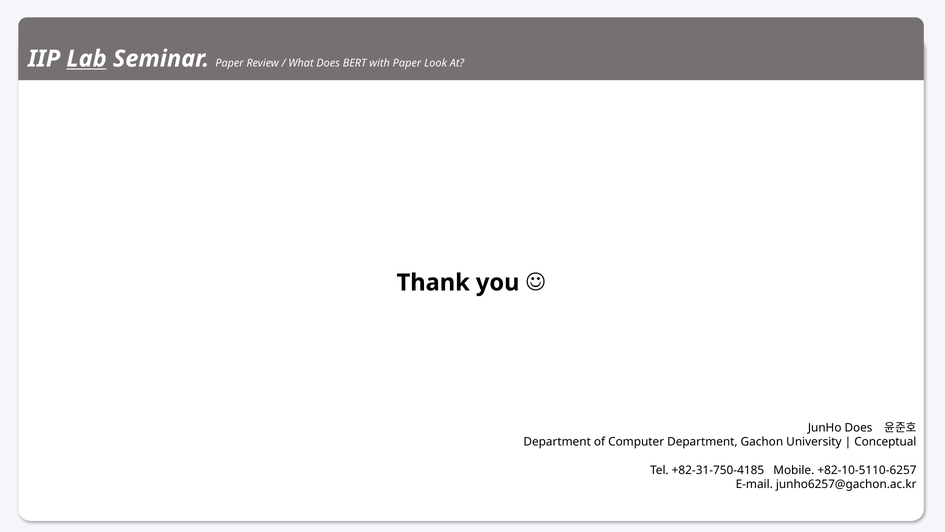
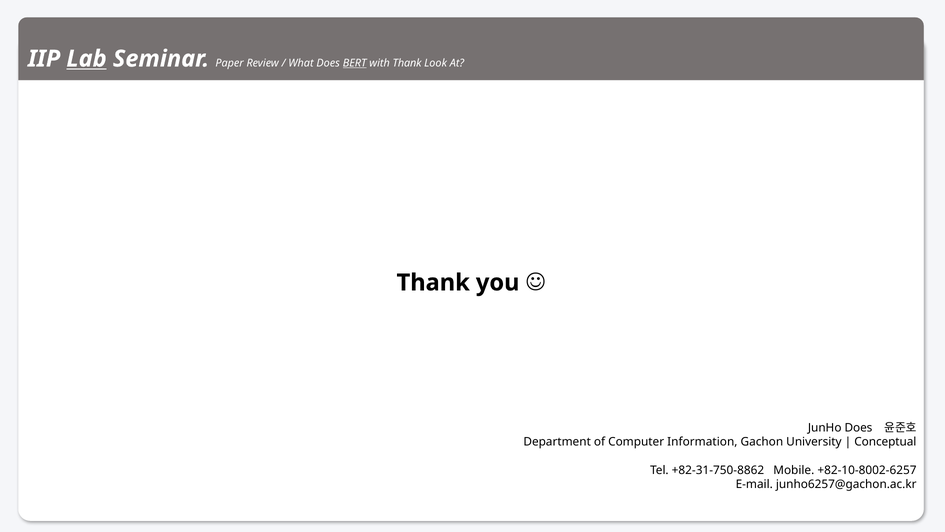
BERT underline: none -> present (355, 63)
with Paper: Paper -> Thank (407, 63)
Computer Department: Department -> Information (702, 442)
+82-31-750-4185: +82-31-750-4185 -> +82-31-750-8862 (718, 470)
+82-10-5110-6257: +82-10-5110-6257 -> +82-10-8002-6257 (867, 470)
